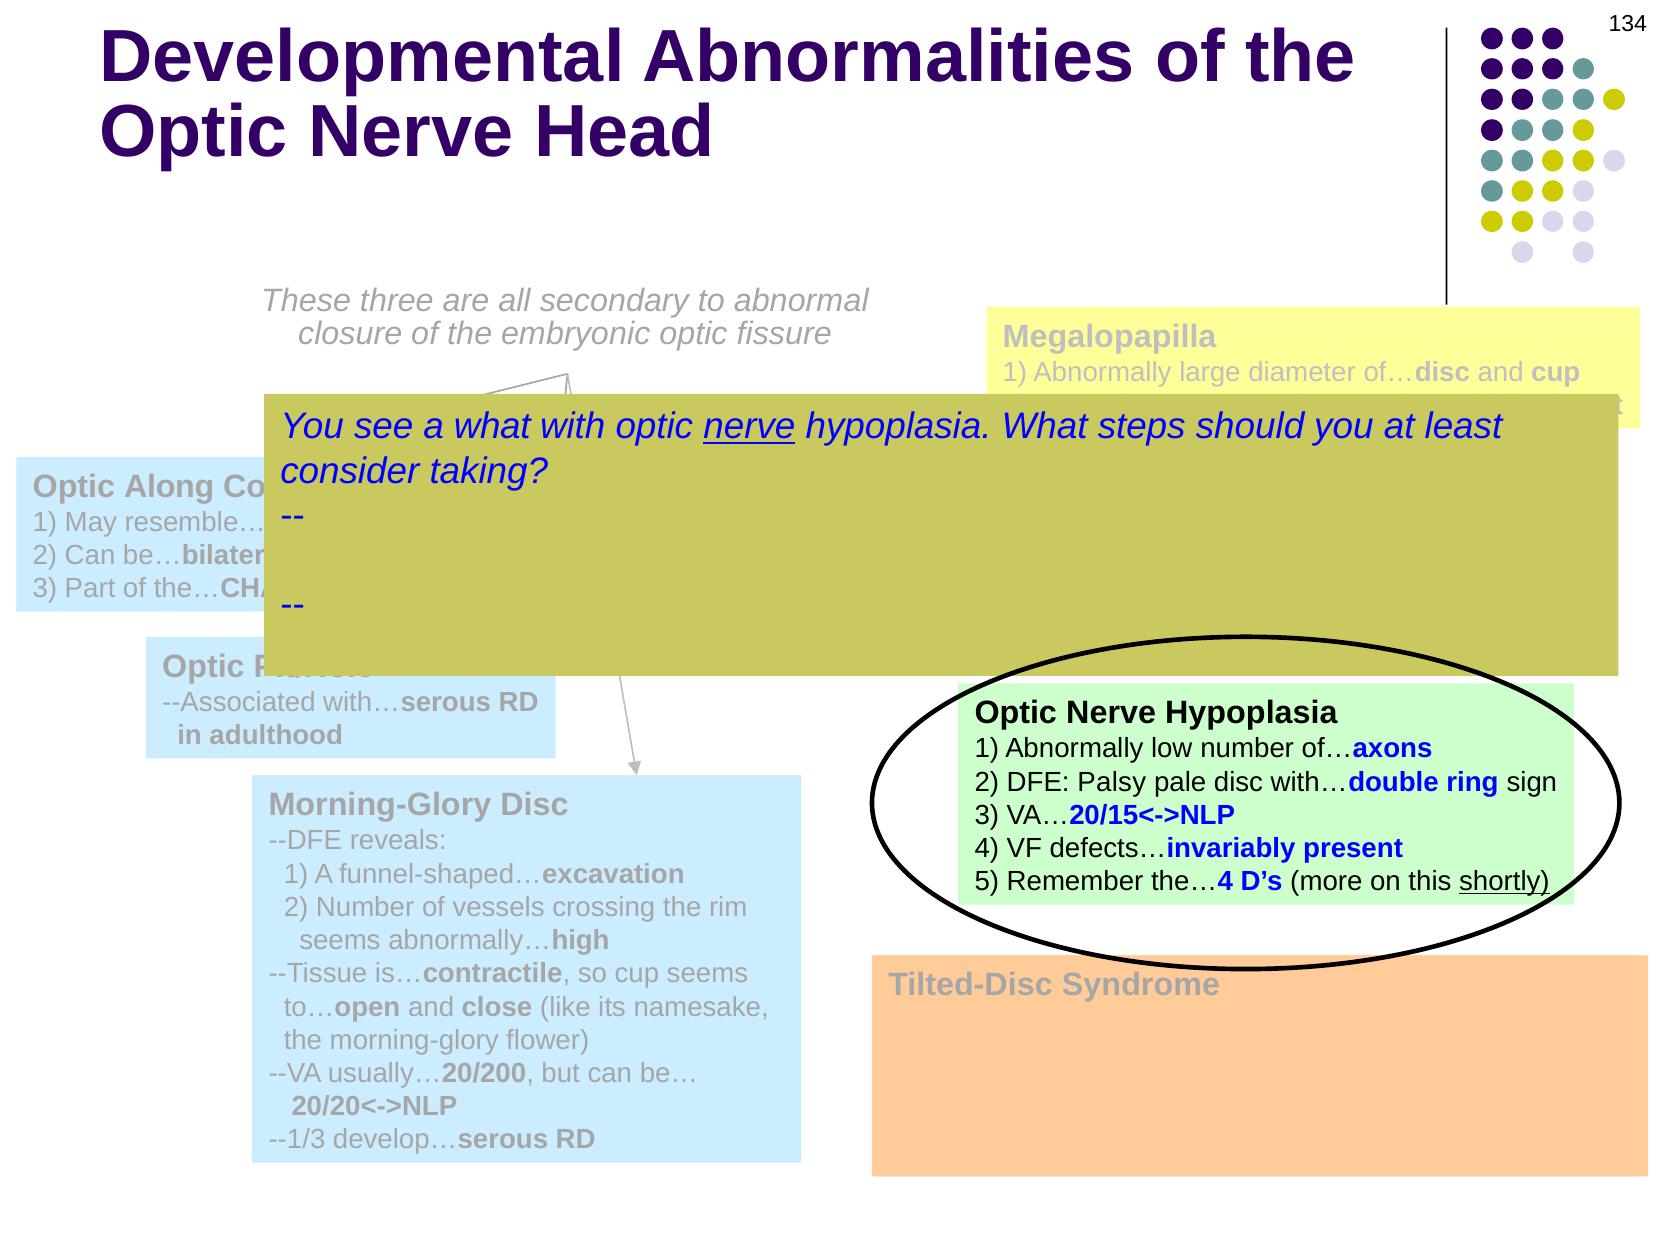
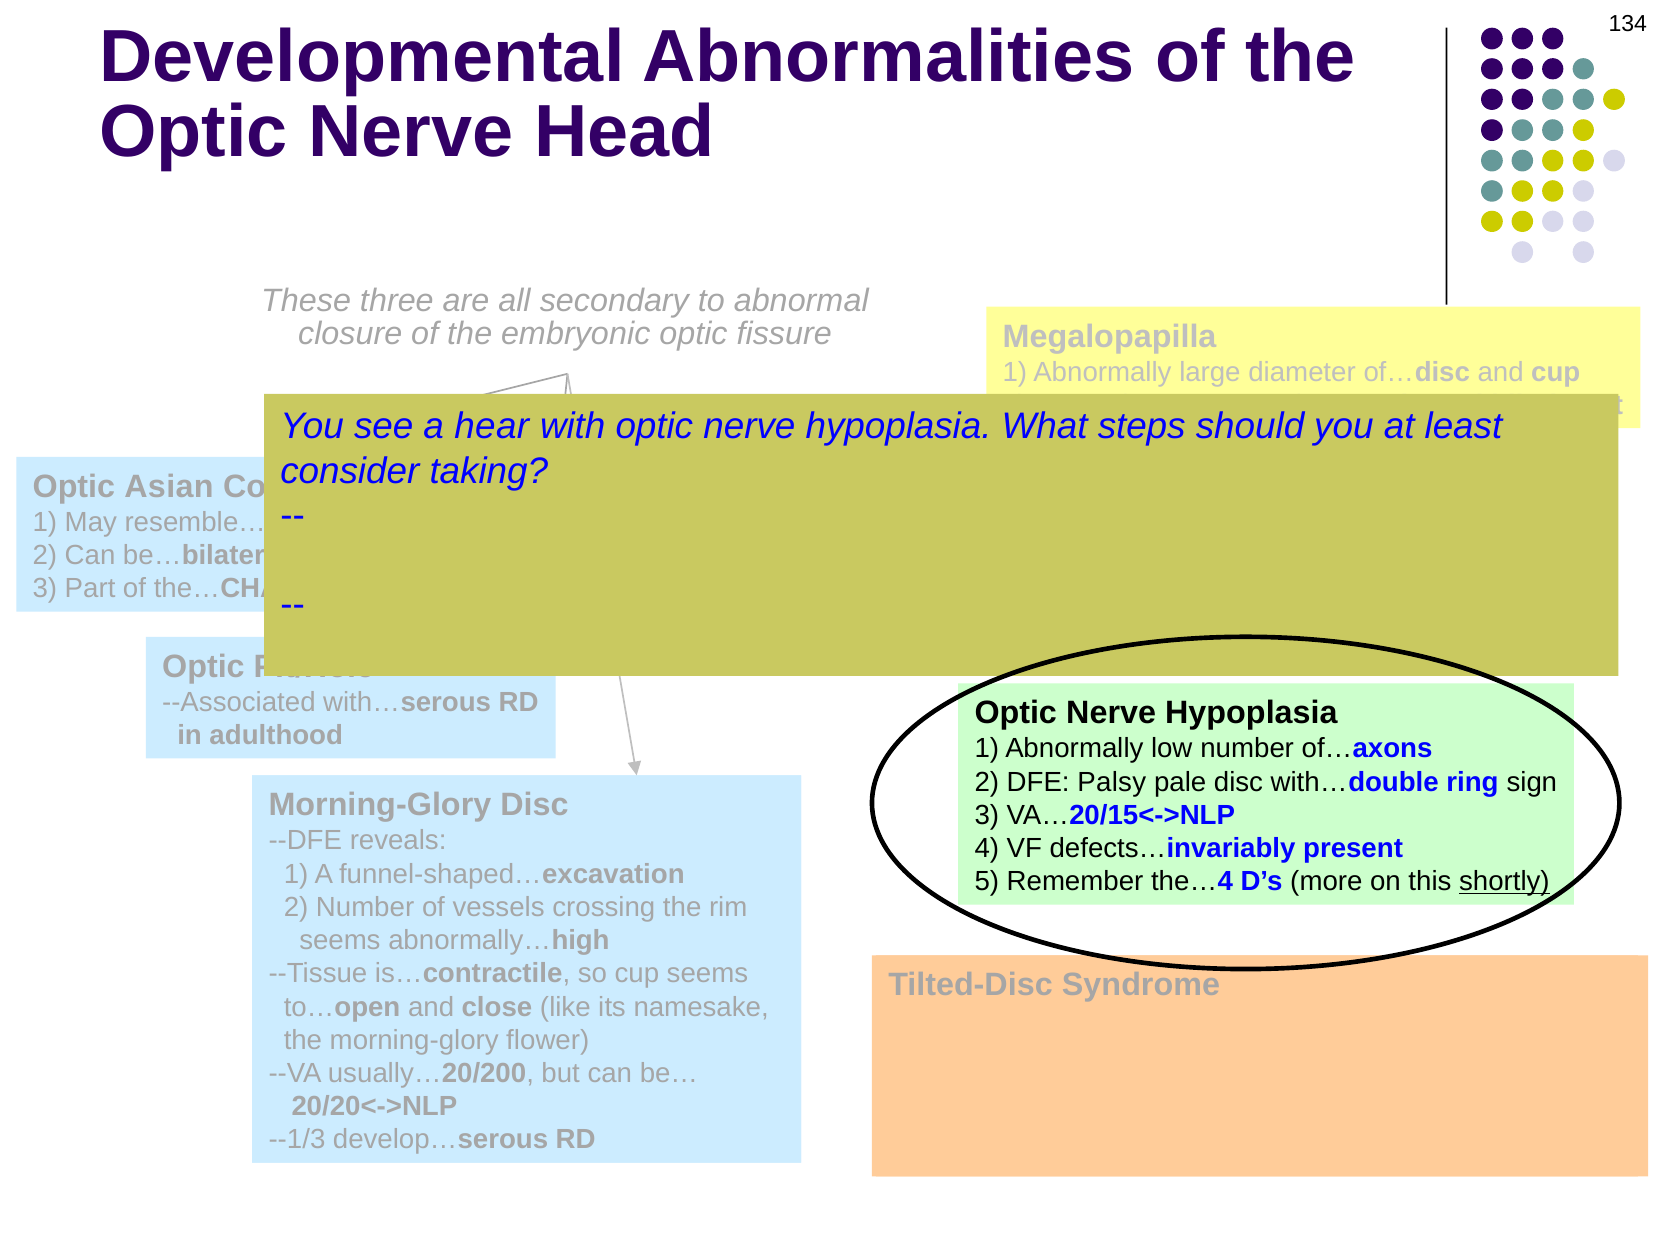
a what: what -> hear (492, 427)
nerve underline: present -> none (749, 427)
Along: Along -> Asian (169, 487)
